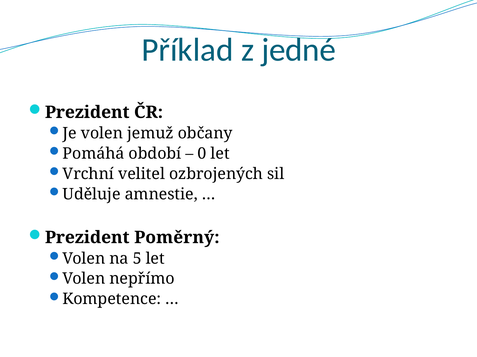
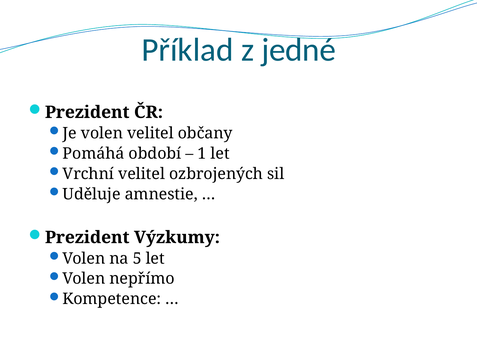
volen jemuž: jemuž -> velitel (150, 134)
0: 0 -> 1 (202, 154)
Poměrný: Poměrný -> Výzkumy (177, 238)
